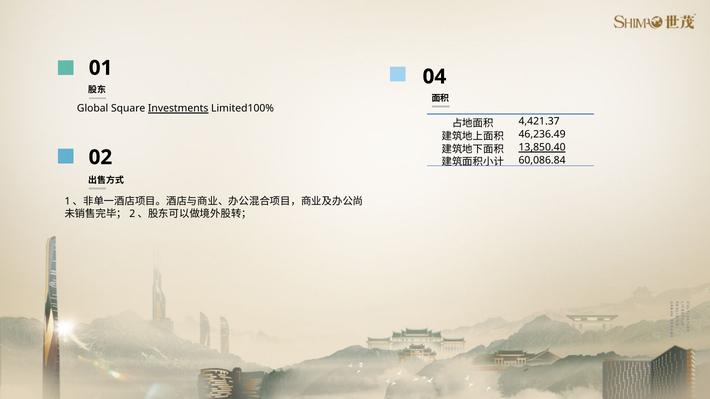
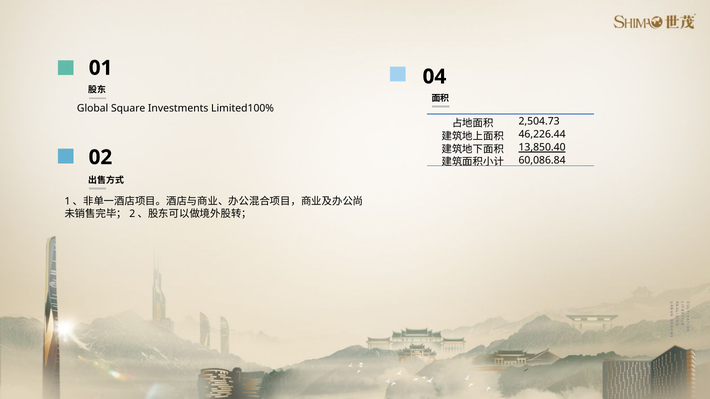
Investments underline: present -> none (178, 109)
4,421.37: 4,421.37 -> 2,504.73 (539, 122)
46,236.49: 46,236.49 -> 46,226.44 (542, 135)
